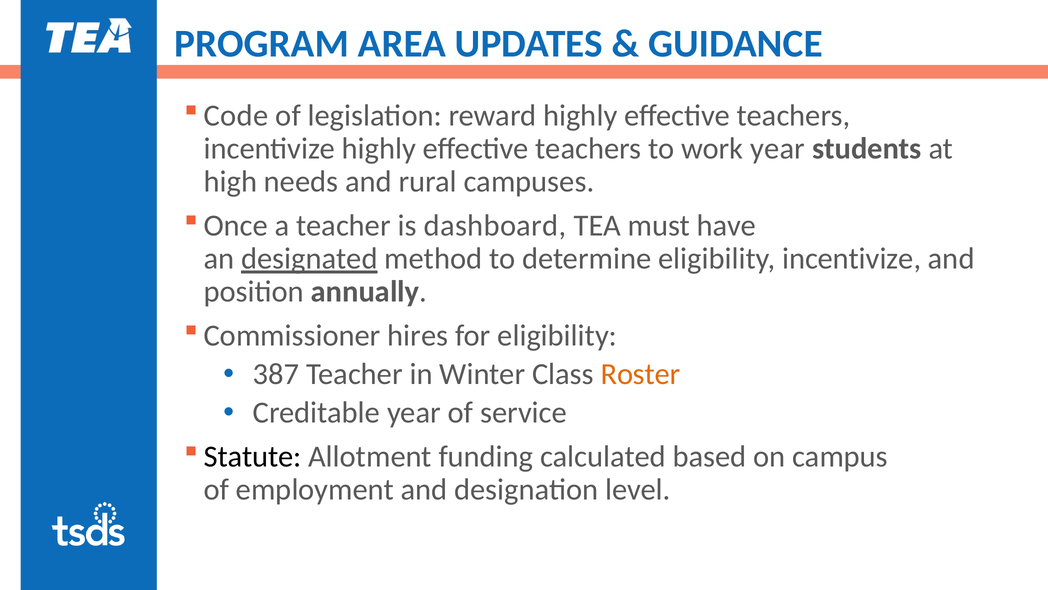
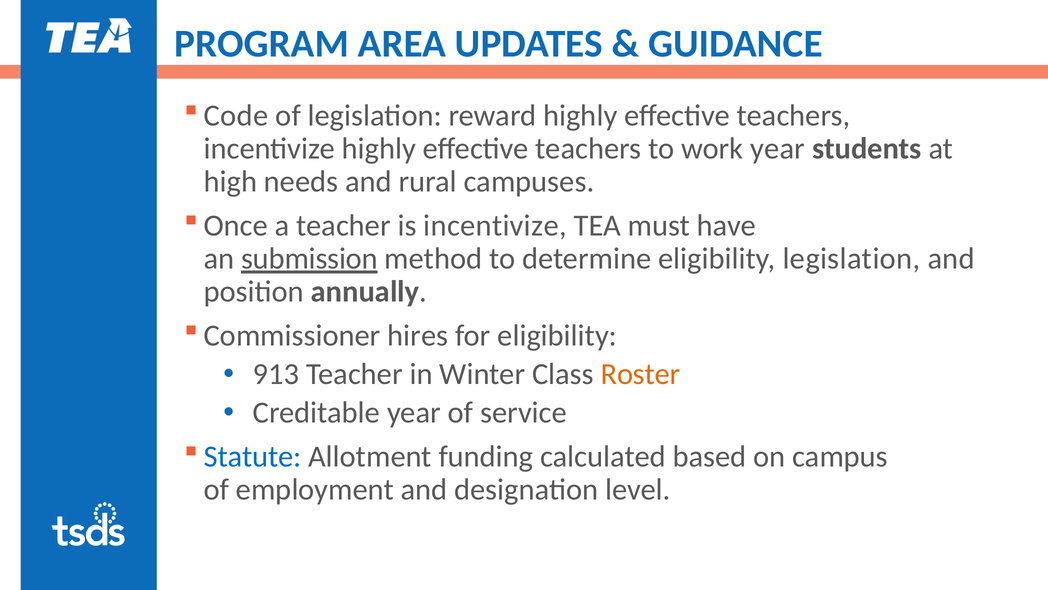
is dashboard: dashboard -> incentivize (495, 226)
designated: designated -> submission (309, 259)
eligibility incentivize: incentivize -> legislation (851, 259)
387: 387 -> 913 (276, 374)
Statute colour: black -> blue (253, 456)
